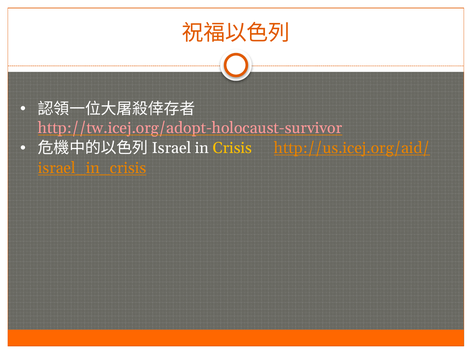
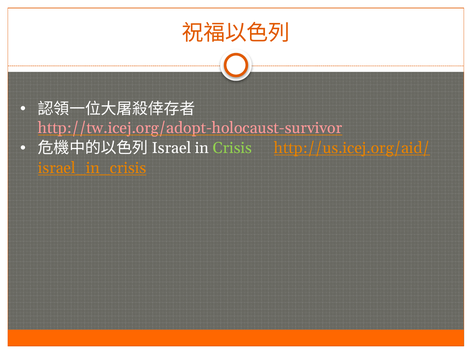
Crisis colour: yellow -> light green (232, 148)
